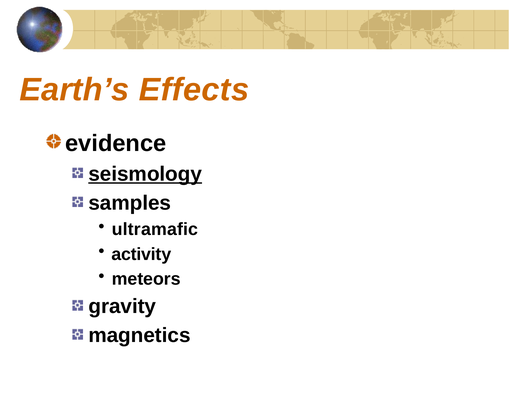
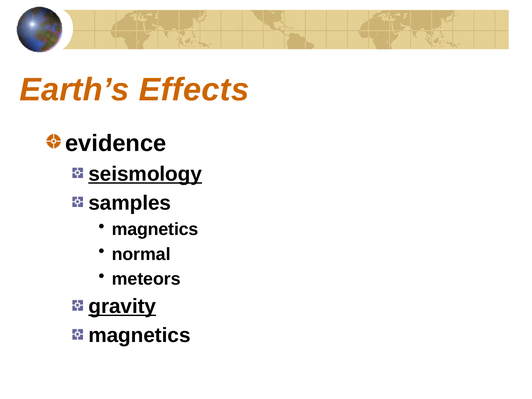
ultramafic: ultramafic -> magnetics (155, 229)
activity: activity -> normal (141, 254)
gravity underline: none -> present (122, 306)
